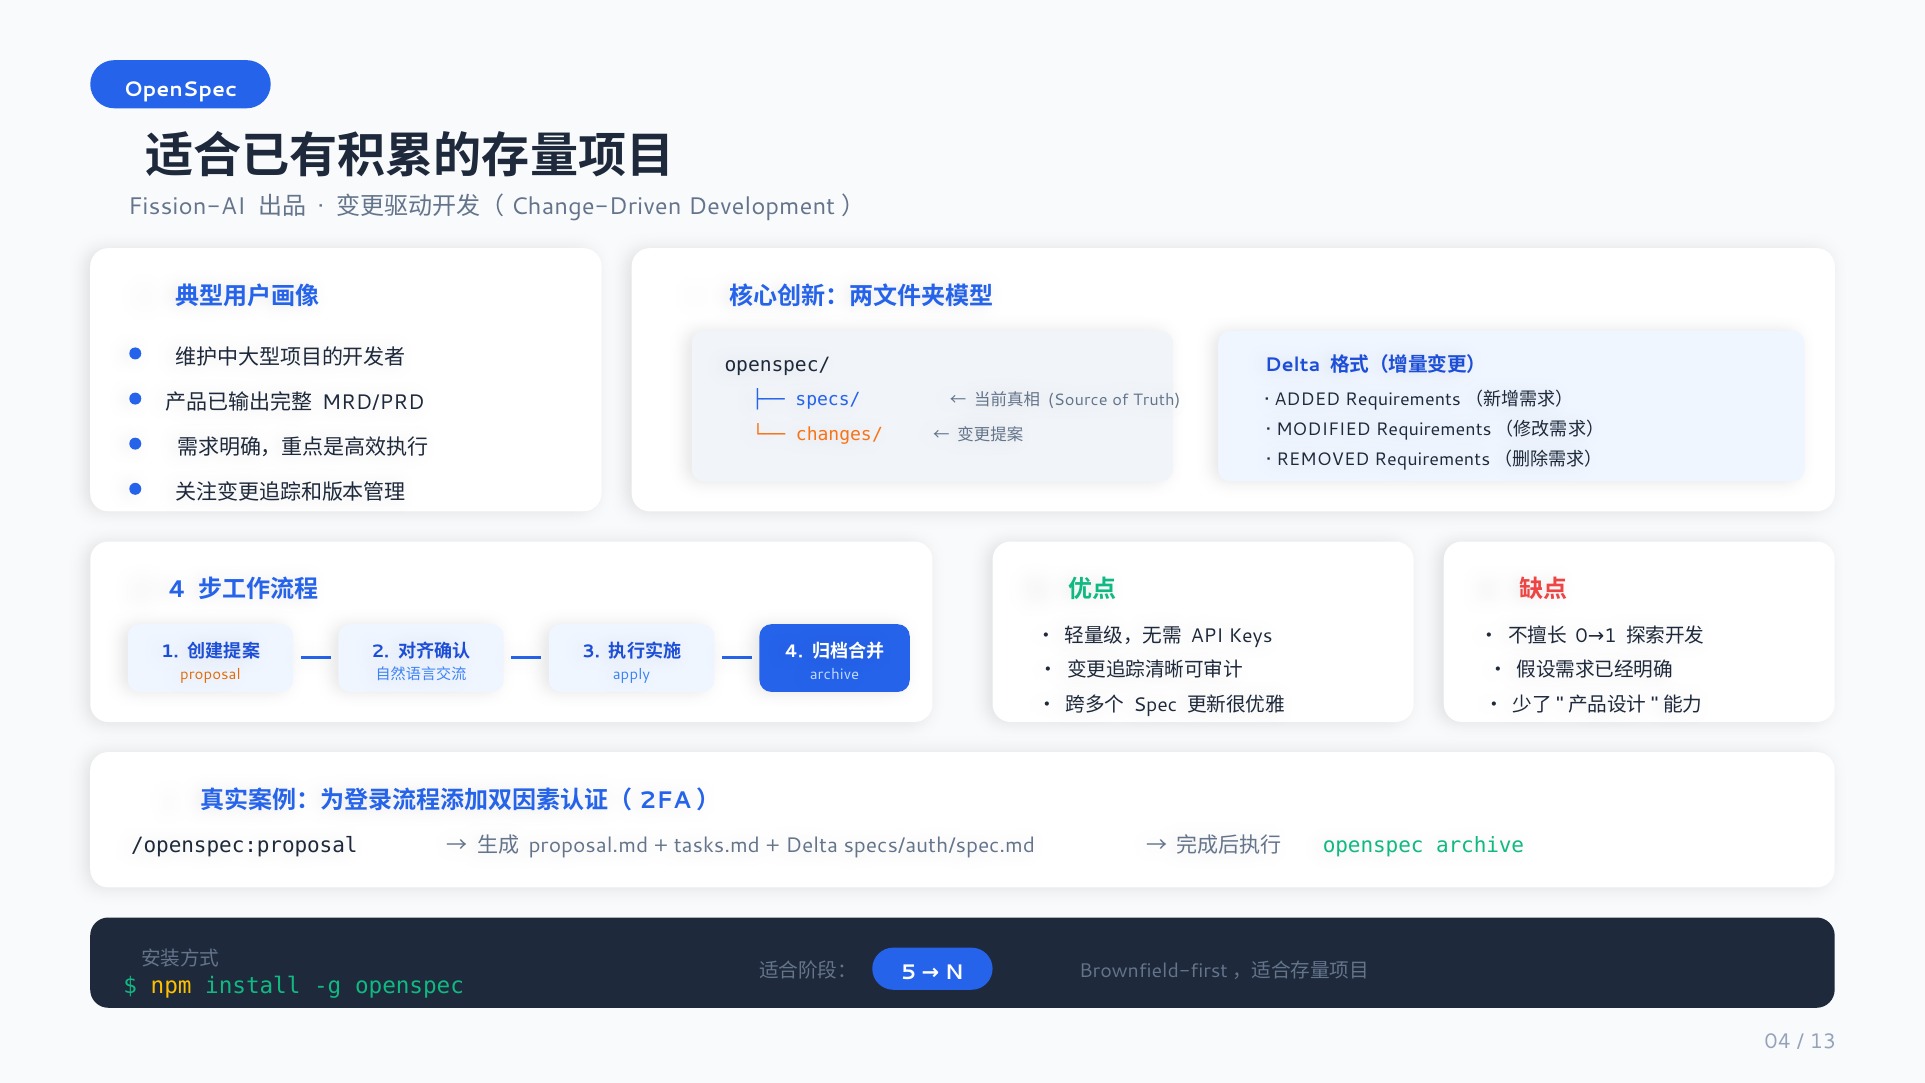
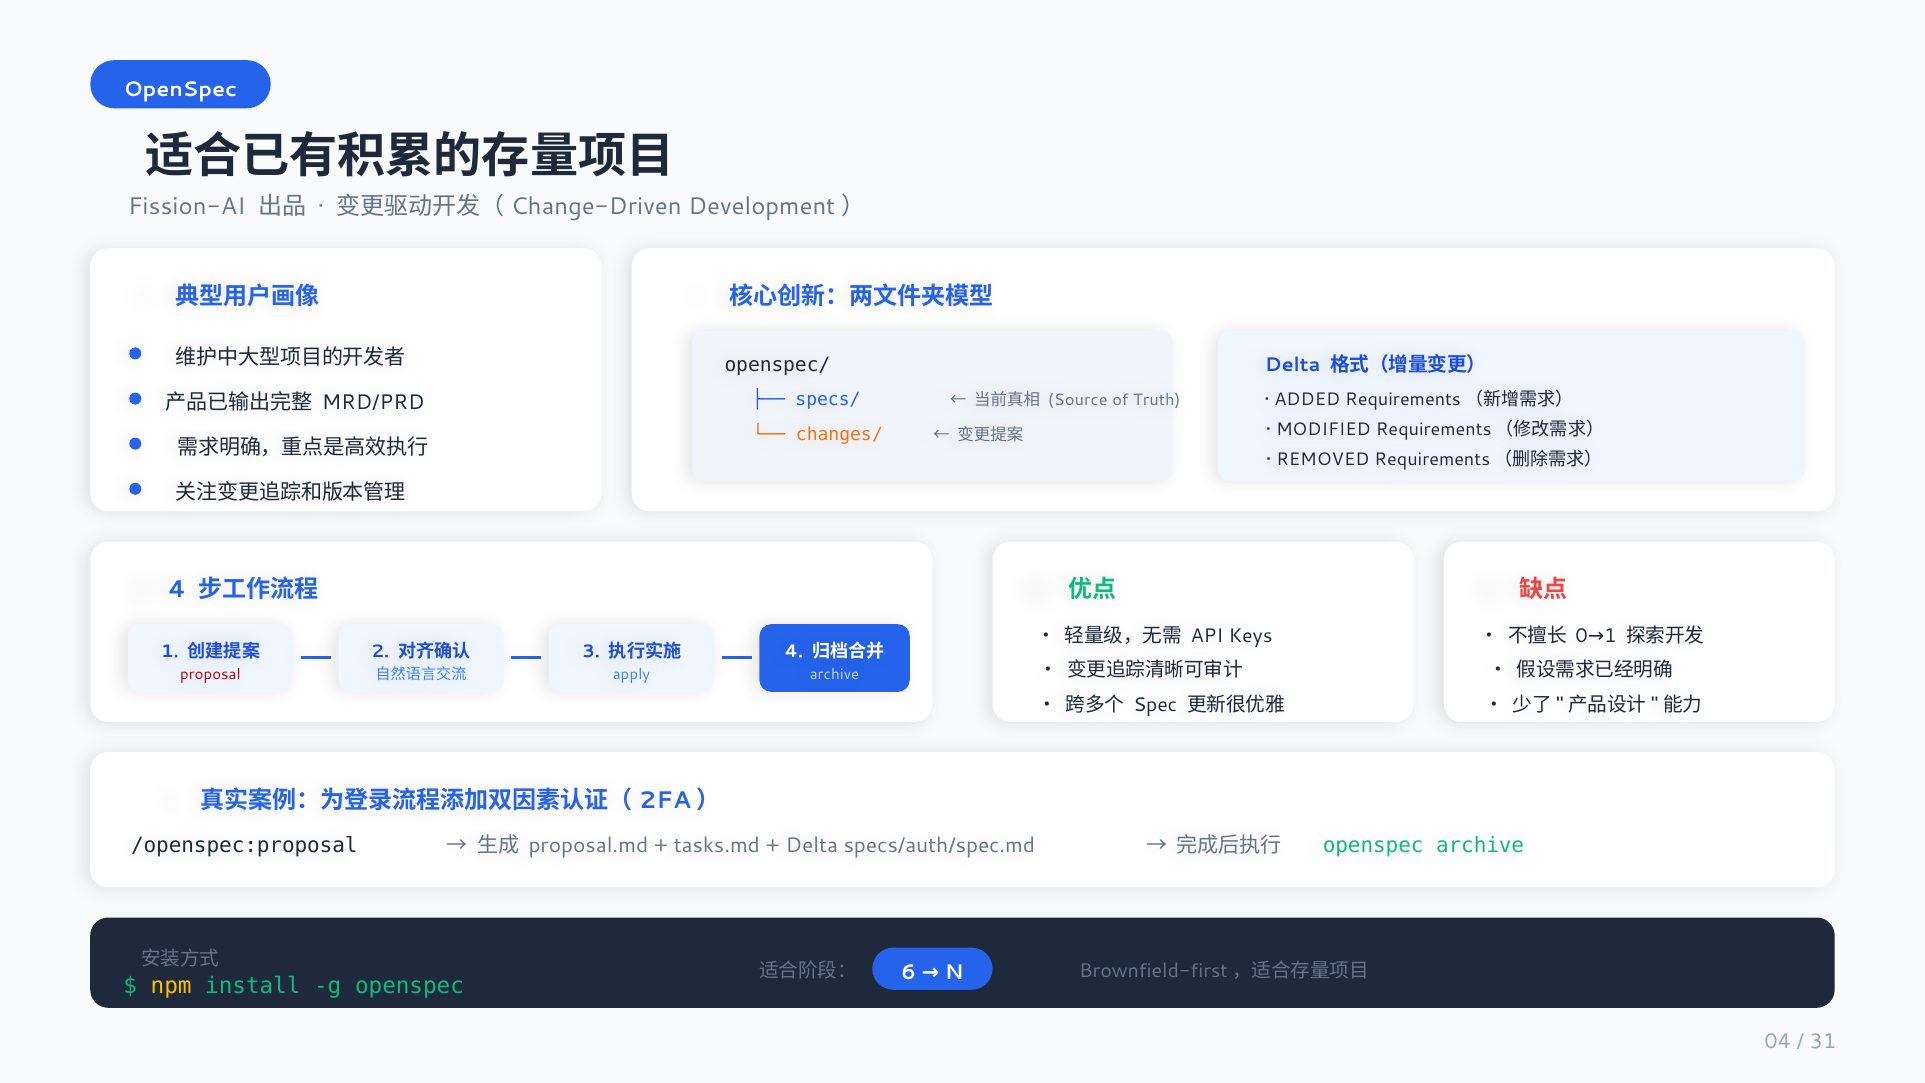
proposal colour: orange -> red (210, 674)
5: 5 -> 6 (909, 972)
13: 13 -> 31 (1823, 1041)
